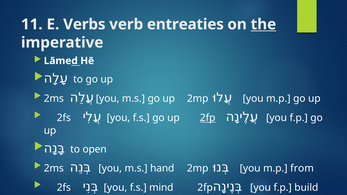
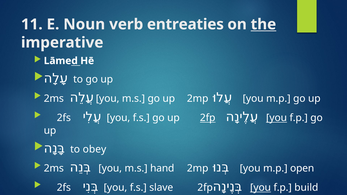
Verbs: Verbs -> Noun (84, 24)
you underline: none -> present (277, 118)
open: open -> obey (94, 149)
from: from -> open (302, 169)
mind: mind -> slave (161, 188)
you underline: none -> present (261, 188)
